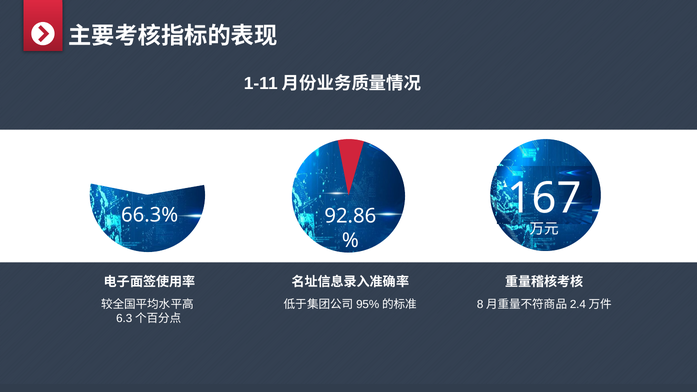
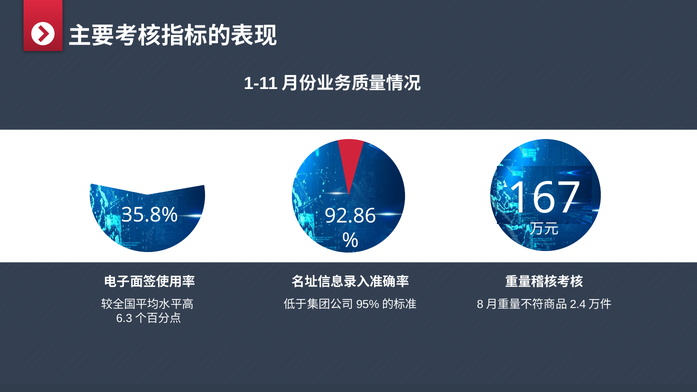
66.3%: 66.3% -> 35.8% (150, 215)
